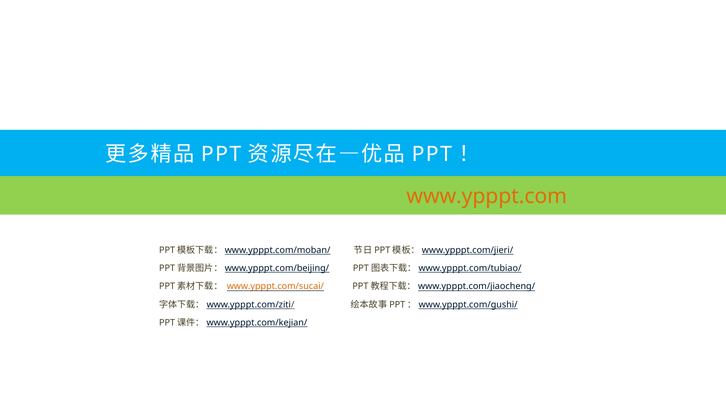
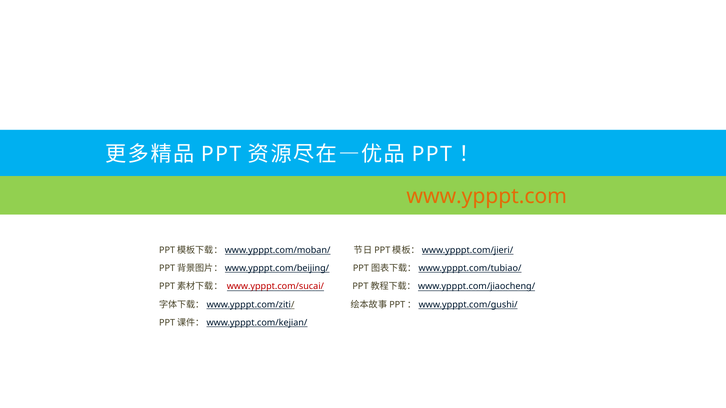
www.ypppt.com/sucai/ colour: orange -> red (275, 287)
